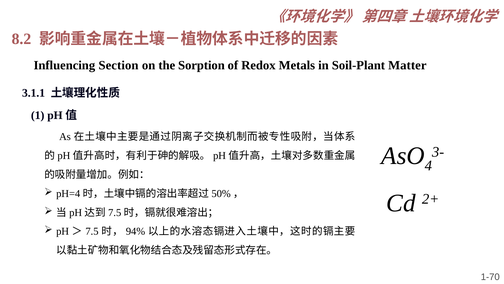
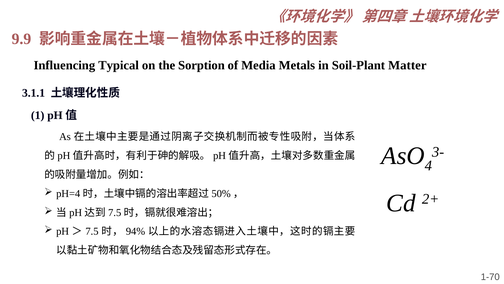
8.2: 8.2 -> 9.9 (21, 39)
Section: Section -> Typical (119, 65)
Redox: Redox -> Media (258, 65)
